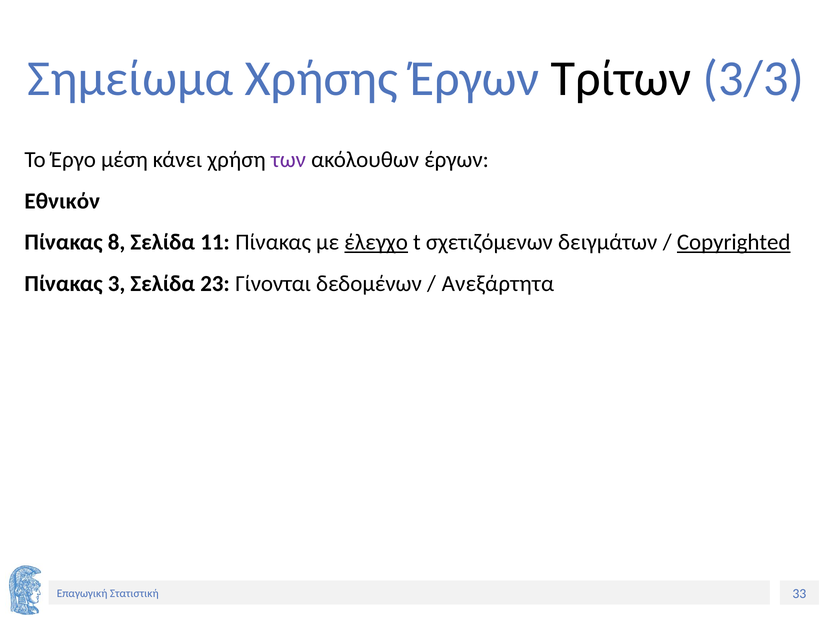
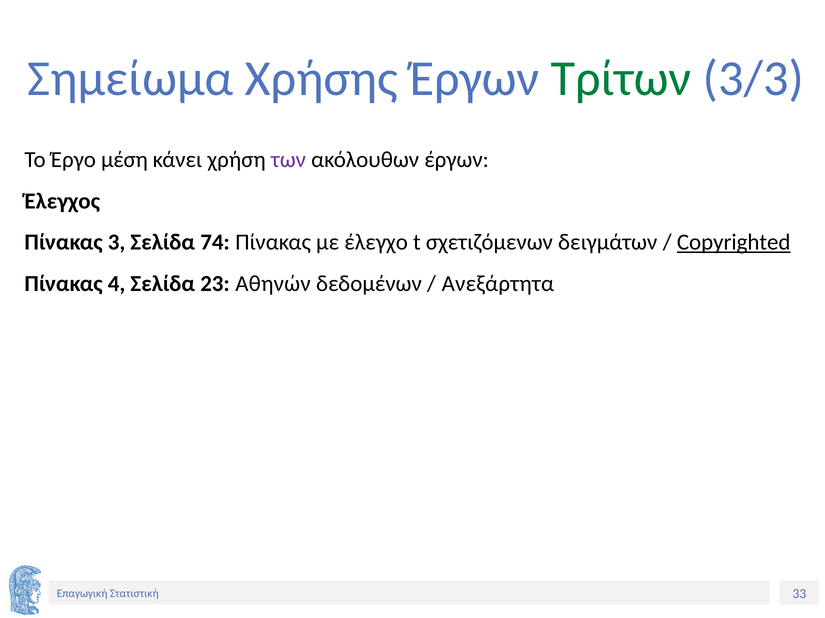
Τρίτων colour: black -> green (621, 79)
Εθνικόν: Εθνικόν -> Έλεγχος (62, 201)
8: 8 -> 3 (117, 243)
11: 11 -> 74 (215, 243)
έλεγχο underline: present -> none (376, 243)
3: 3 -> 4 (117, 284)
Γίνονται: Γίνονται -> Αθηνών (273, 284)
